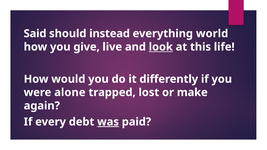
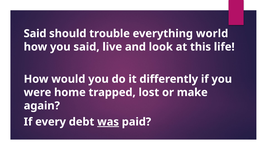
instead: instead -> trouble (110, 34)
you give: give -> said (86, 47)
look underline: present -> none (161, 47)
alone: alone -> home (70, 93)
